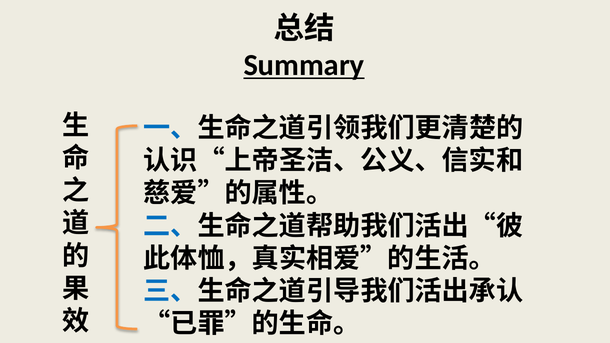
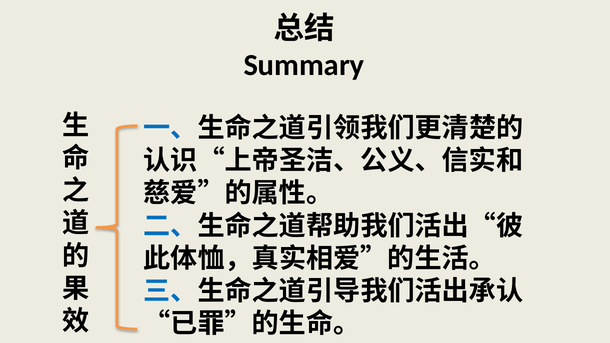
Summary underline: present -> none (304, 65)
